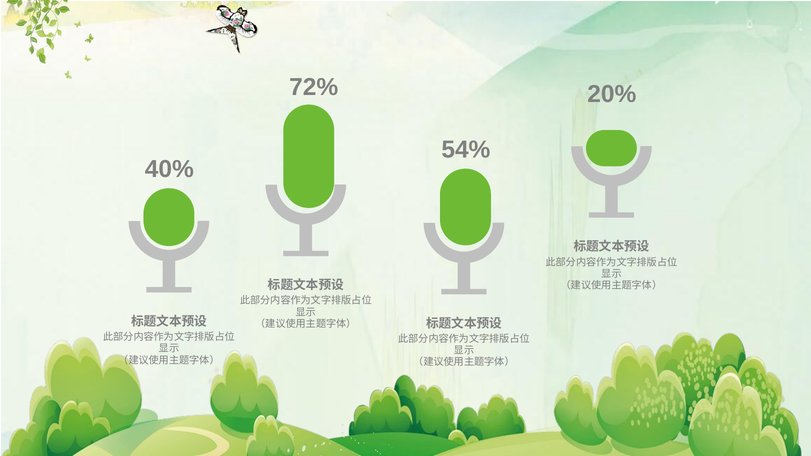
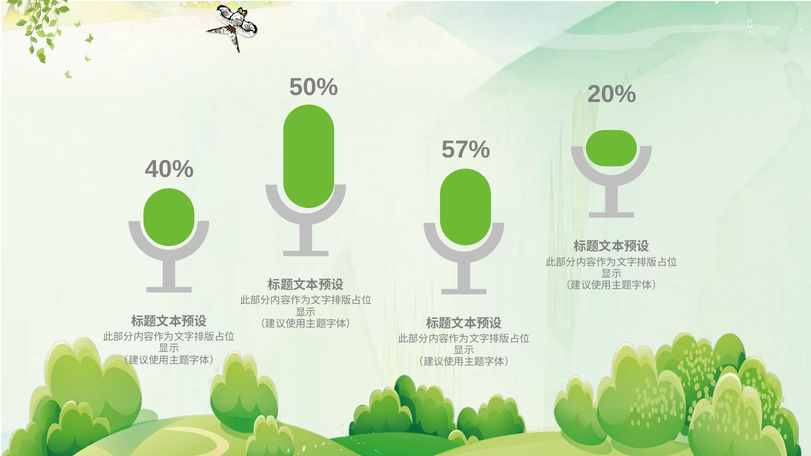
72%: 72% -> 50% (314, 87)
54%: 54% -> 57% (466, 150)
